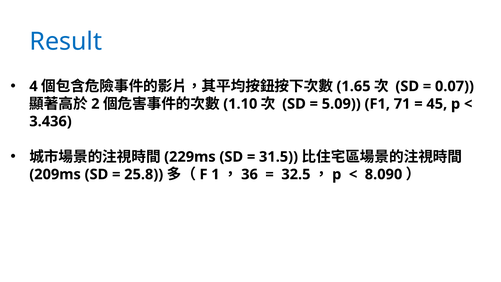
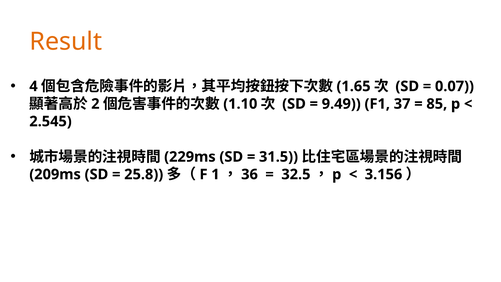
Result colour: blue -> orange (66, 42)
5.09: 5.09 -> 9.49 (341, 104)
71: 71 -> 37 (402, 104)
45: 45 -> 85 (437, 104)
3.436: 3.436 -> 2.545 (51, 121)
8.090: 8.090 -> 3.156 (384, 174)
